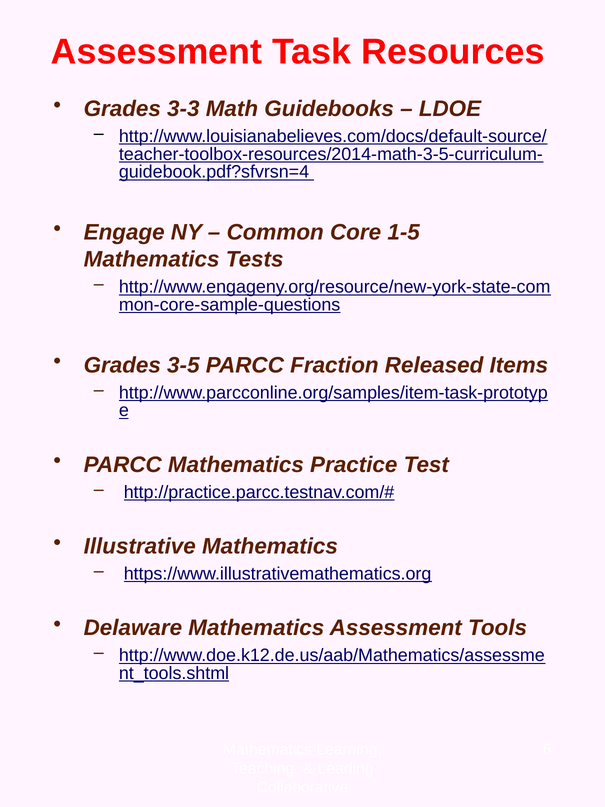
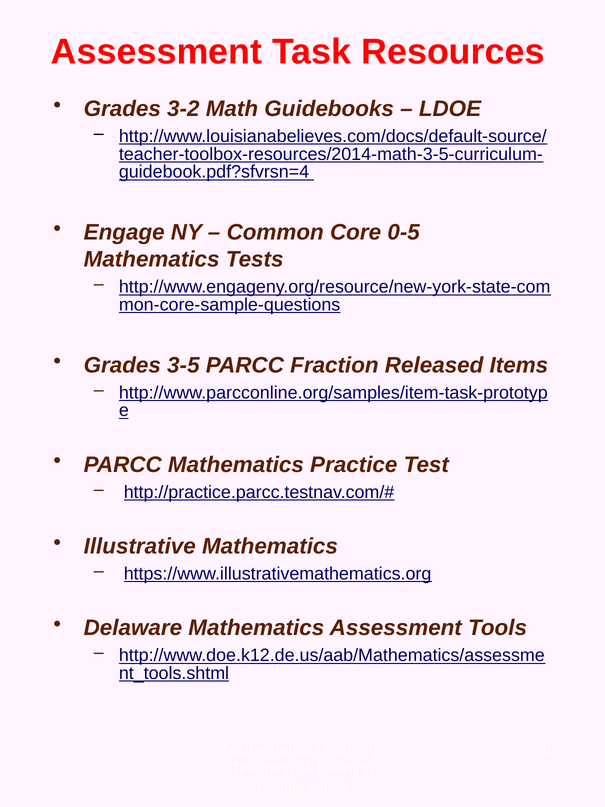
3-3: 3-3 -> 3-2 (183, 109)
1-5: 1-5 -> 0-5 (404, 232)
